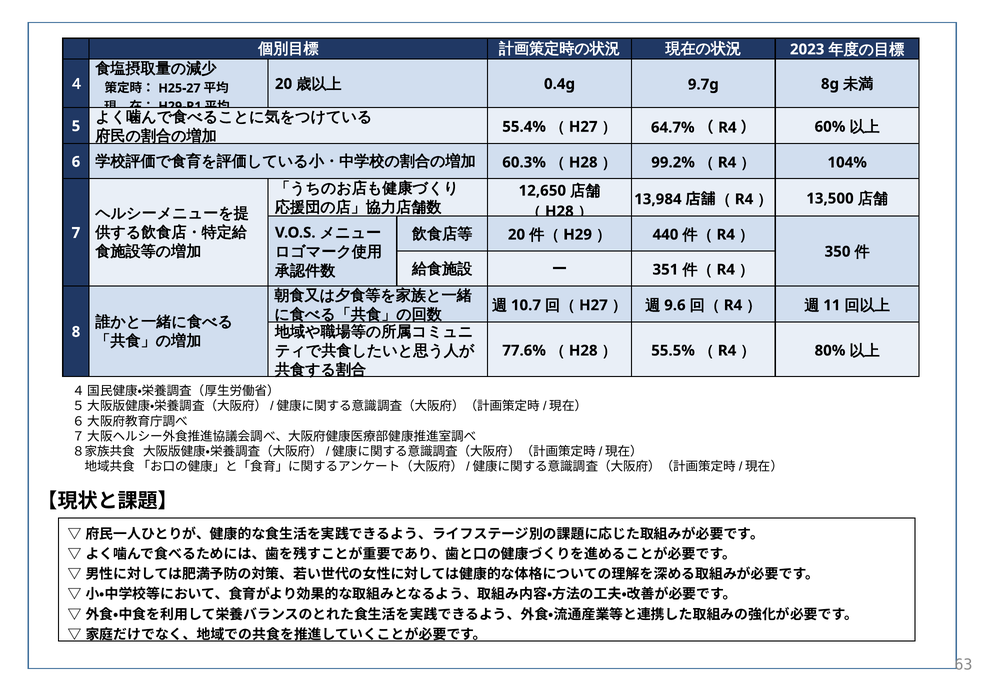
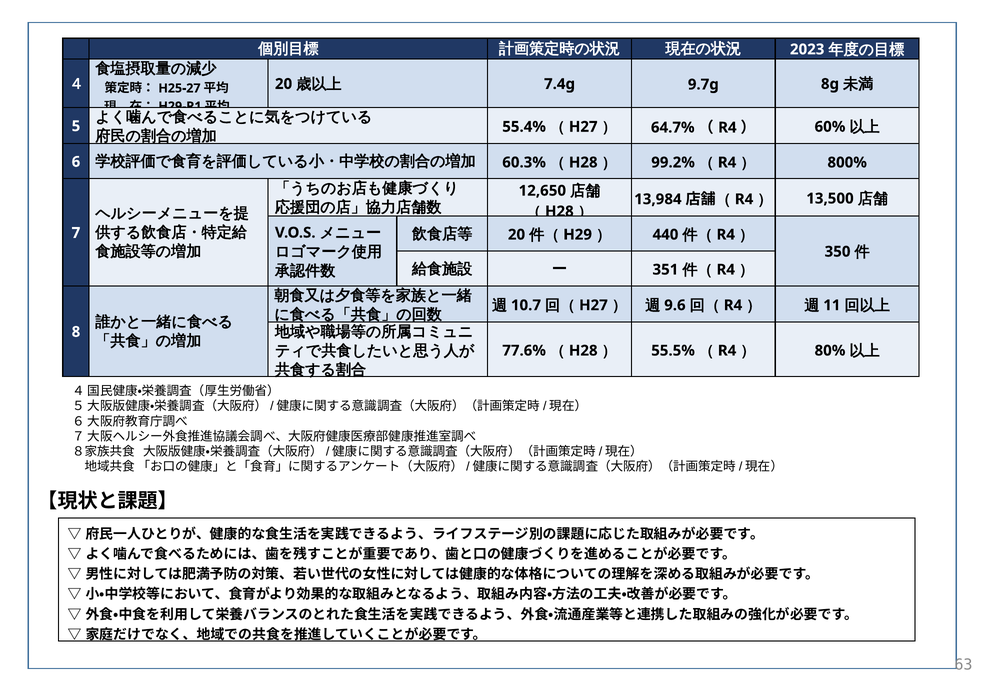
0.4g: 0.4g -> 7.4g (560, 84)
104%: 104% -> 800% (847, 162)
